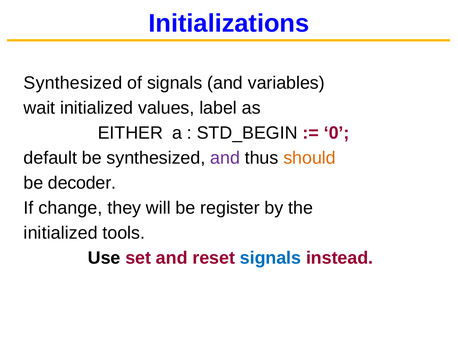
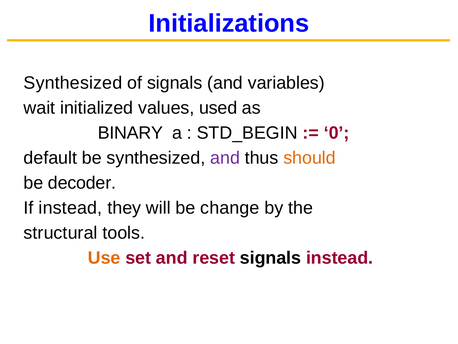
label: label -> used (218, 108)
EITHER: EITHER -> BINARY (130, 133)
If change: change -> instead (70, 208)
register: register -> change (230, 208)
initialized: initialized -> structural (61, 233)
Use colour: black -> orange (104, 258)
signals colour: blue -> black (271, 258)
